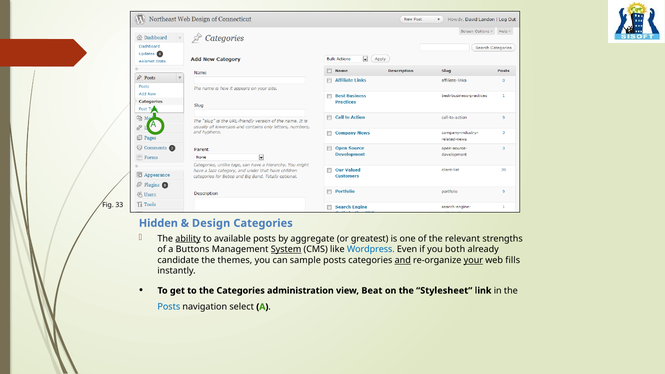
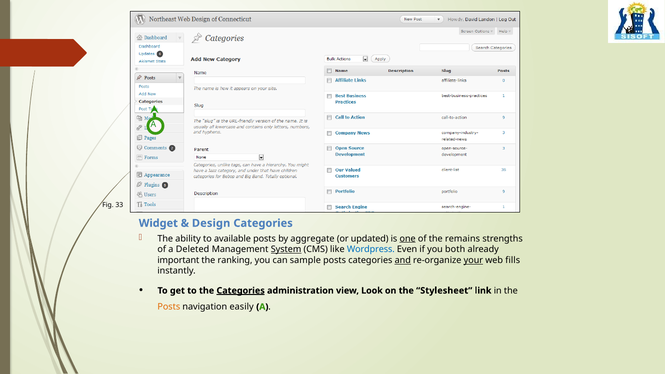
Hidden: Hidden -> Widget (158, 223)
ability underline: present -> none (188, 239)
greatest: greatest -> updated (370, 239)
one underline: none -> present (408, 239)
relevant: relevant -> remains (462, 239)
Buttons: Buttons -> Deleted (193, 249)
candidate: candidate -> important (178, 260)
themes: themes -> ranking (235, 260)
Categories underline: none -> present (241, 291)
Beat: Beat -> Look (372, 291)
Posts colour: blue -> orange (169, 307)
select: select -> easily (242, 307)
